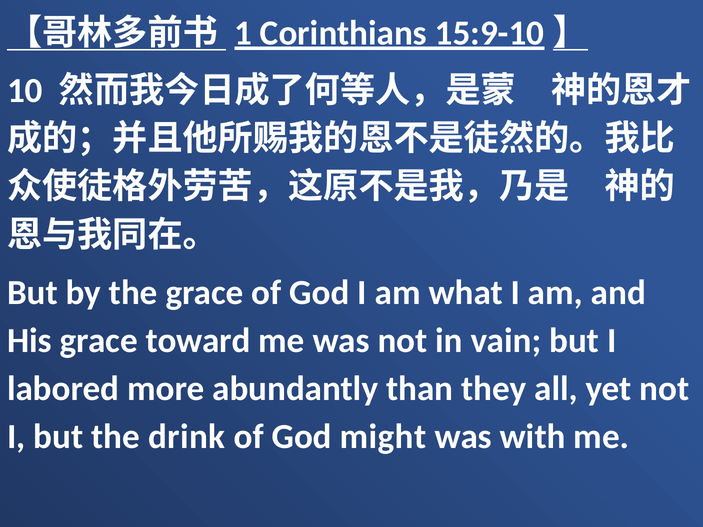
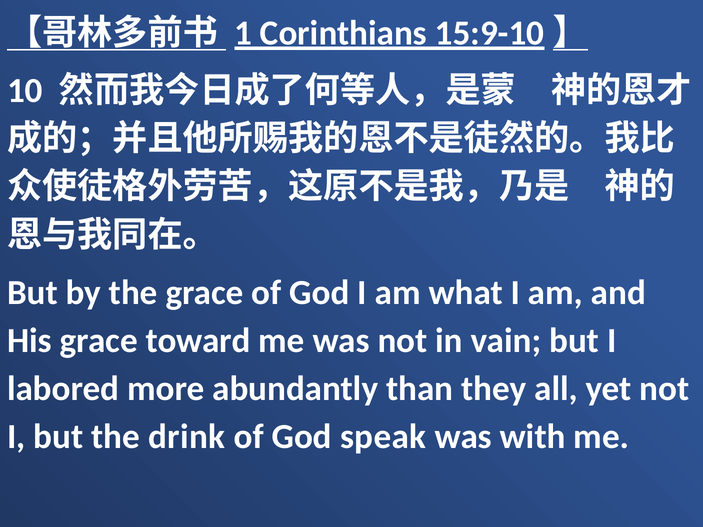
might: might -> speak (383, 437)
